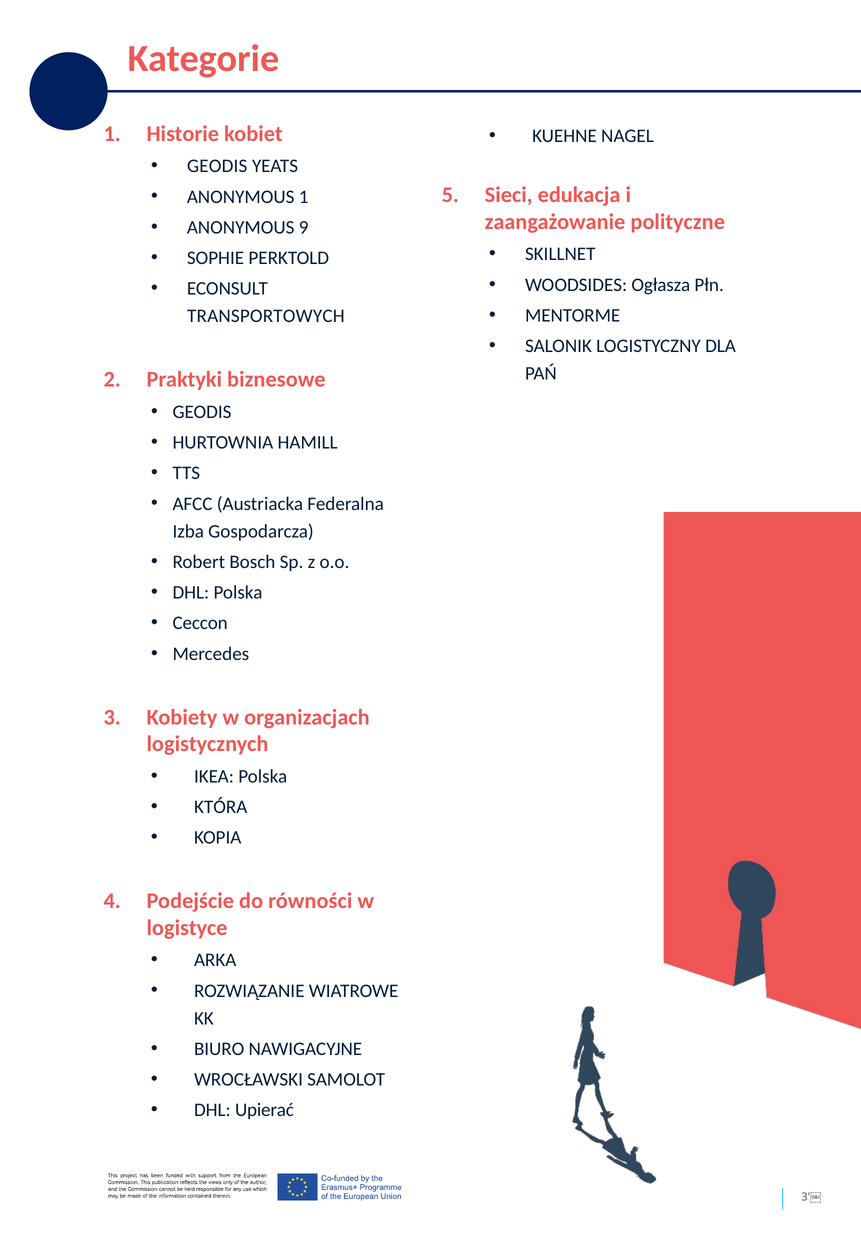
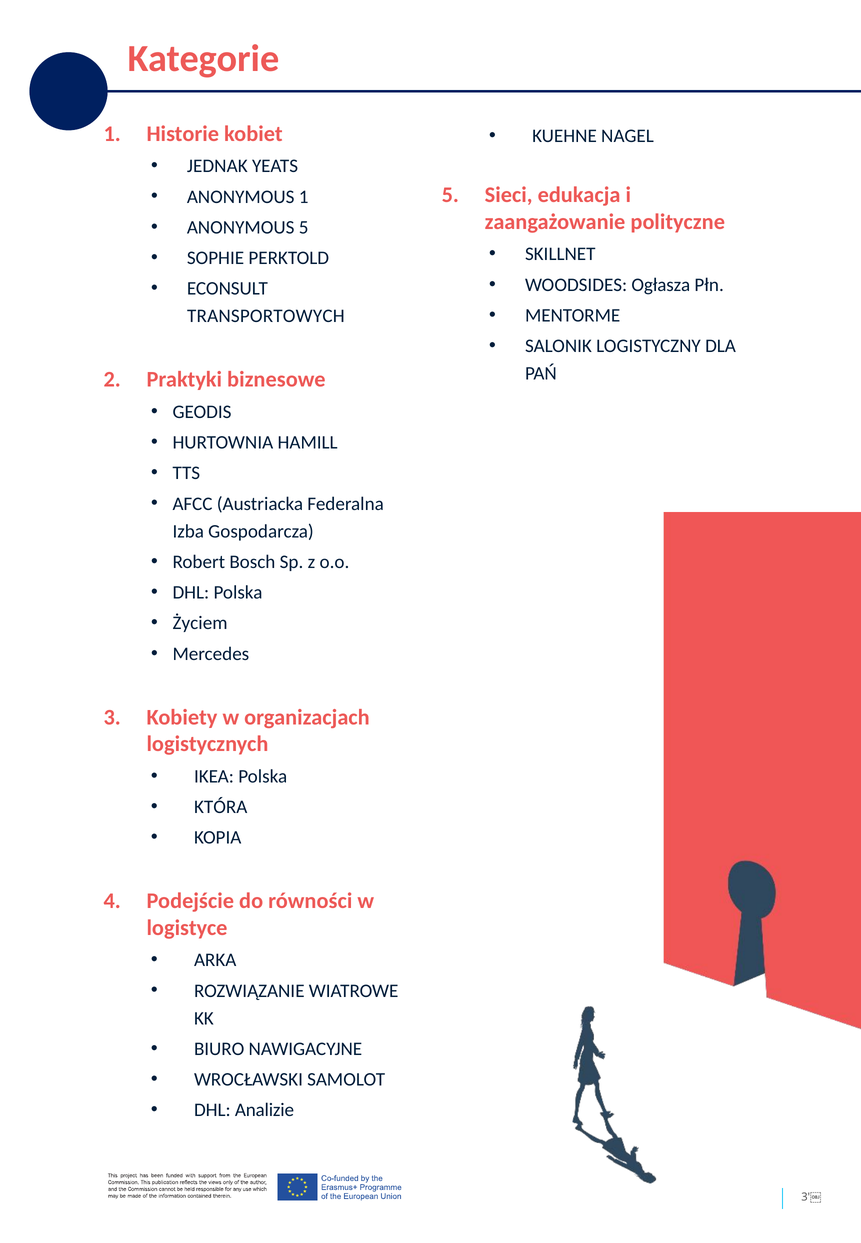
GEODIS: GEODIS -> JEDNAK (217, 166)
ANONYMOUS 9: 9 -> 5 (304, 227)
Ceccon: Ceccon -> Życiem (200, 623)
Upierać: Upierać -> Analizie (264, 1111)
